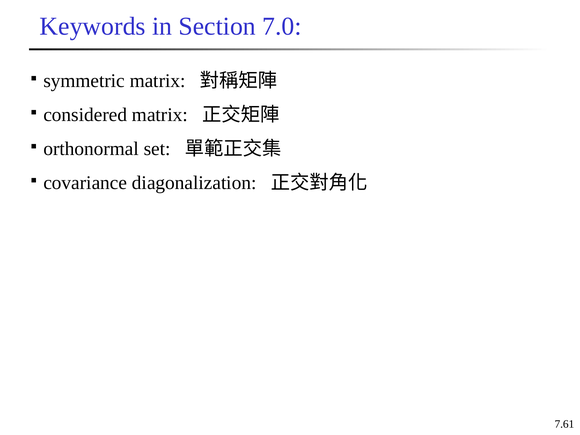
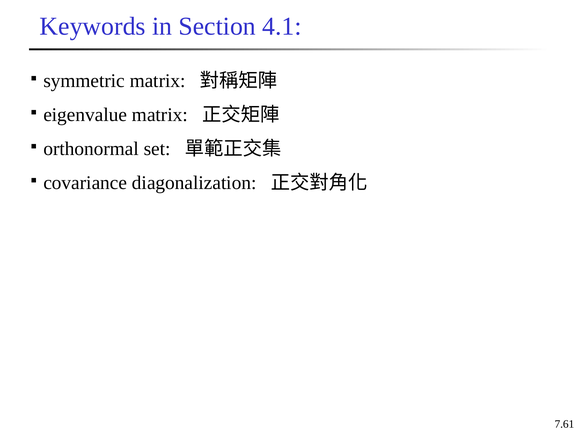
7.0: 7.0 -> 4.1 (282, 26)
considered: considered -> eigenvalue (85, 115)
